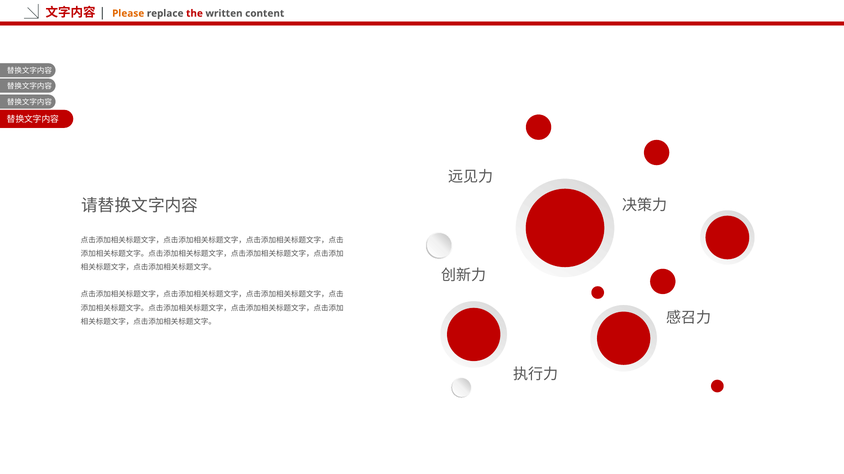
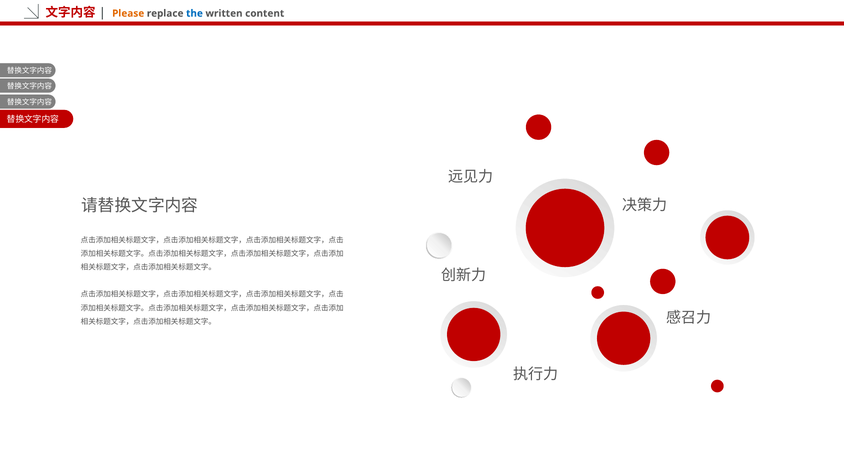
the colour: red -> blue (194, 13)
